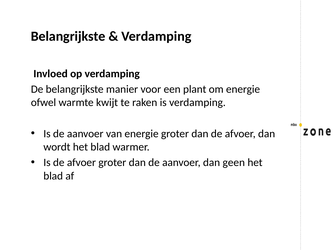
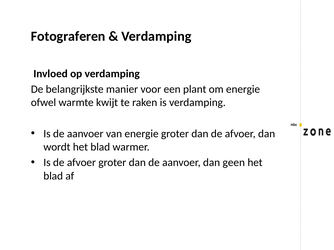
Belangrijkste: Belangrijkste -> Fotograferen (68, 36)
